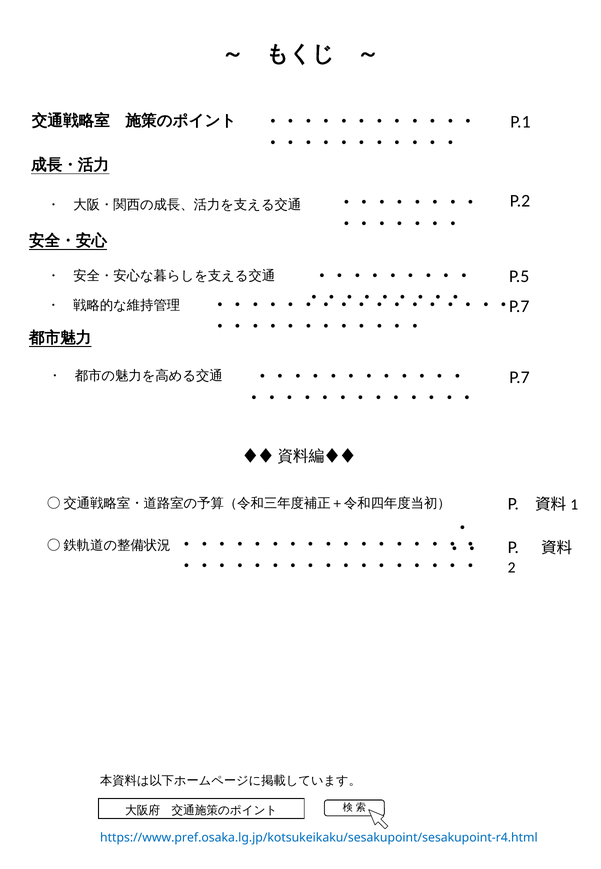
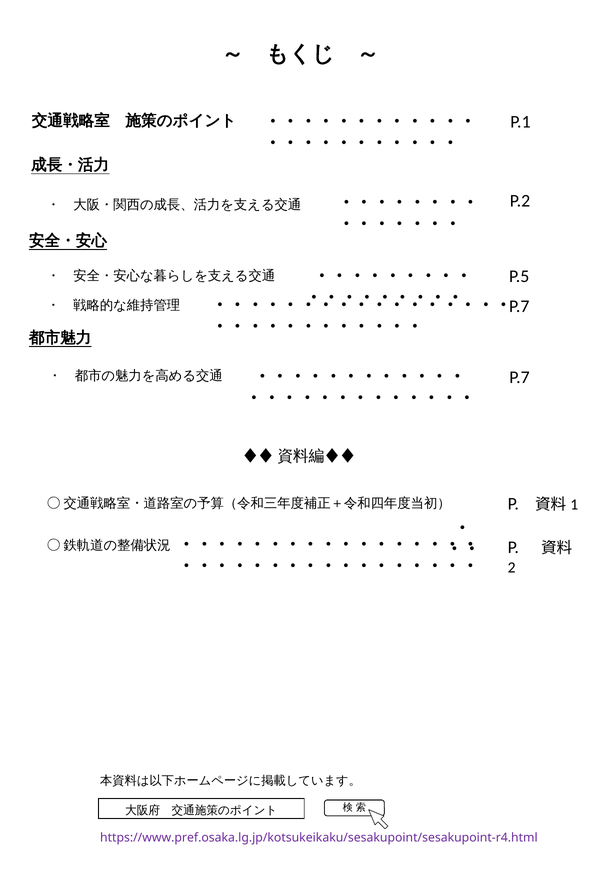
https://www.pref.osaka.lg.jp/kotsukeikaku/sesakupoint/sesakupoint-r4.html colour: blue -> purple (319, 837)
